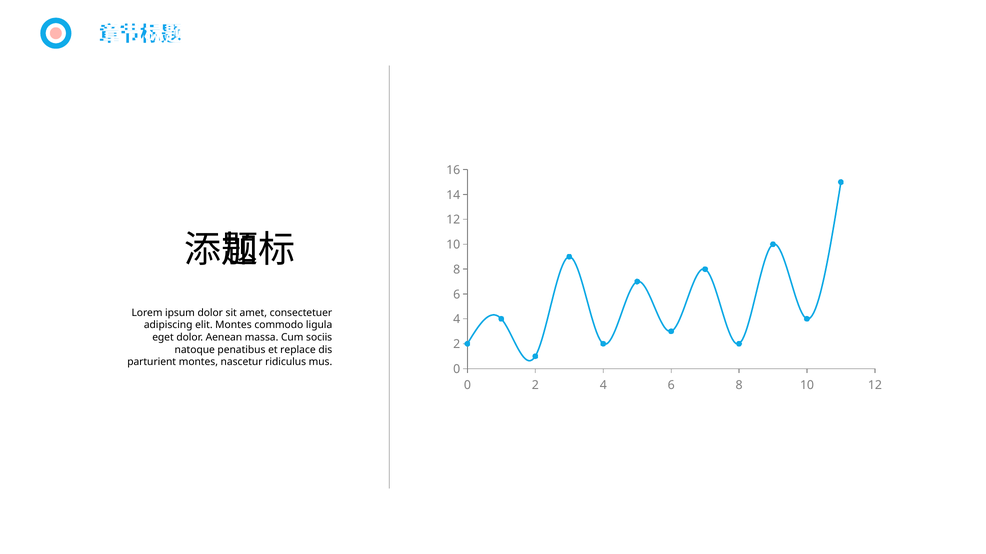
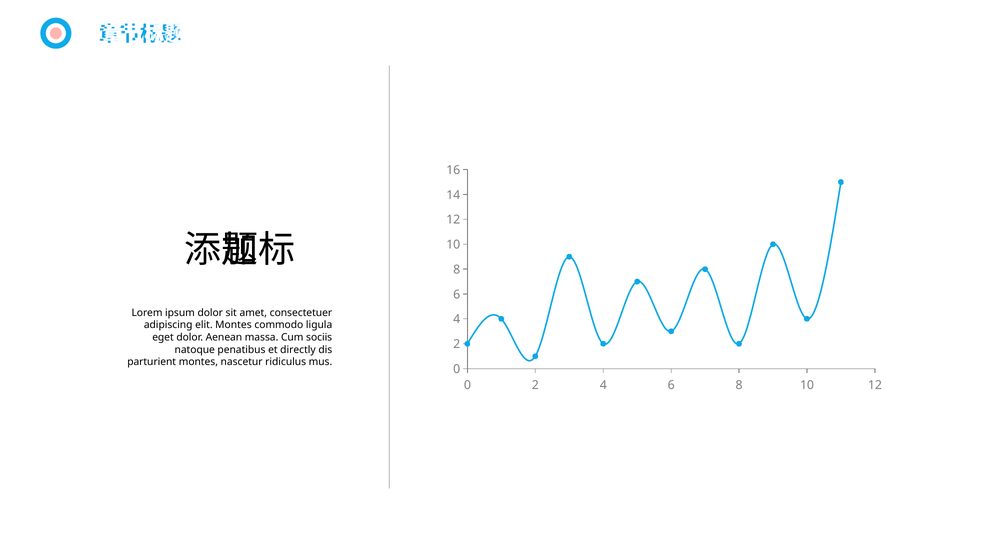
replace: replace -> directly (298, 350)
